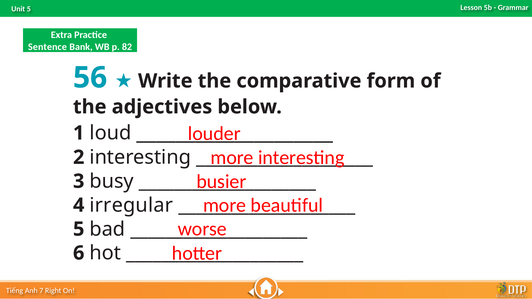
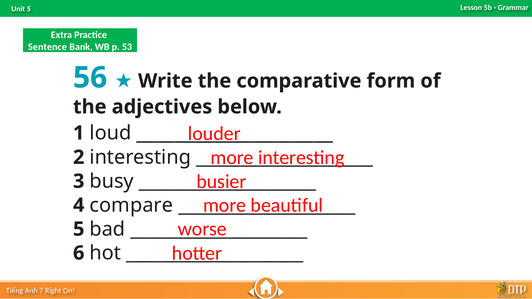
82: 82 -> 53 (127, 47)
irregular: irregular -> compare (131, 205)
